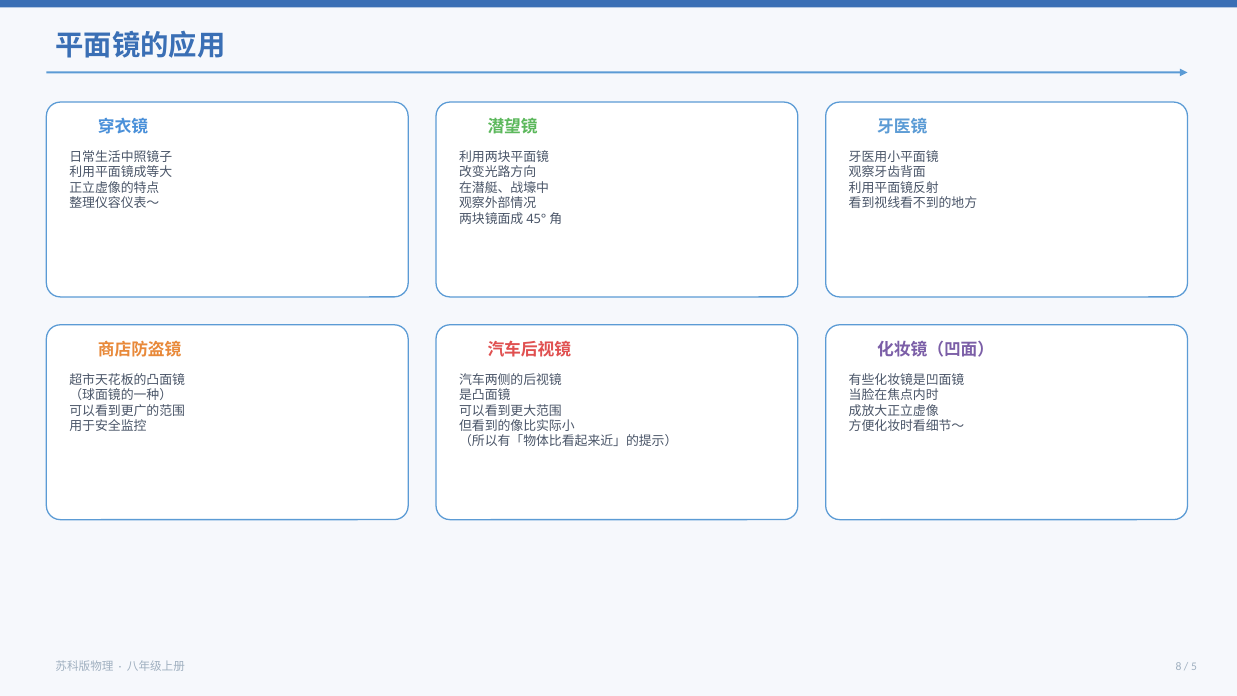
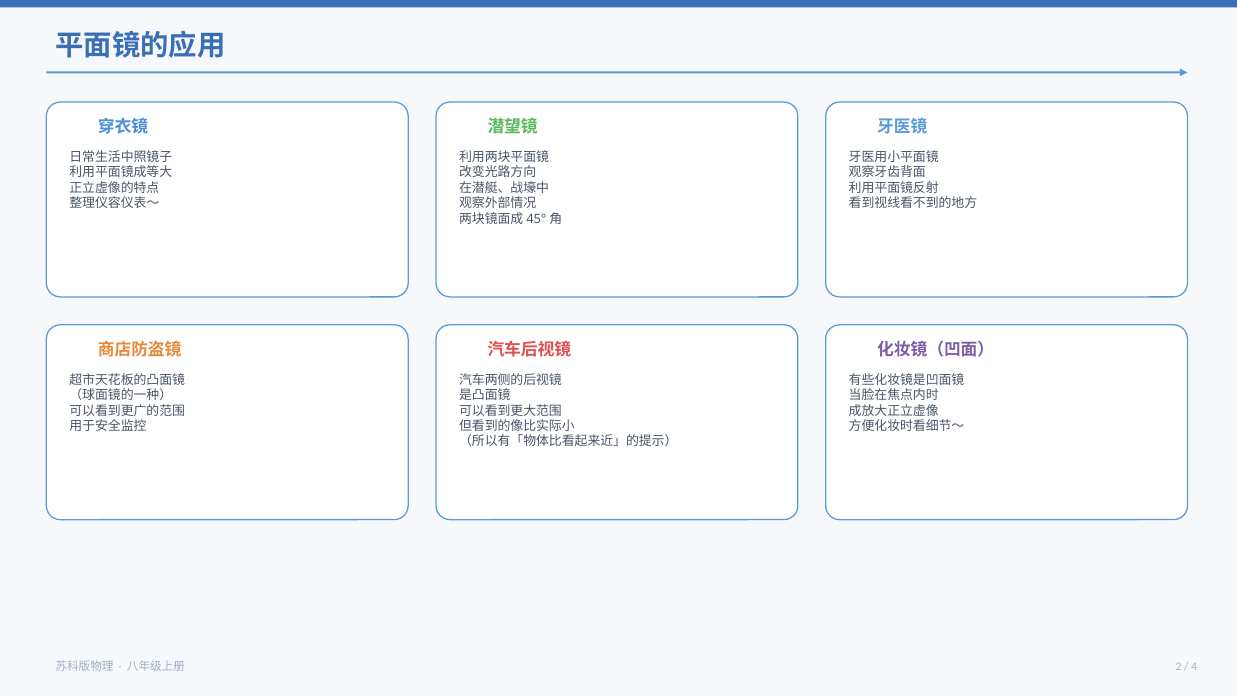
8: 8 -> 2 (1179, 666)
5: 5 -> 4 (1194, 666)
